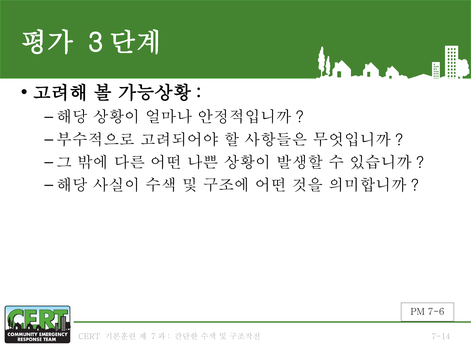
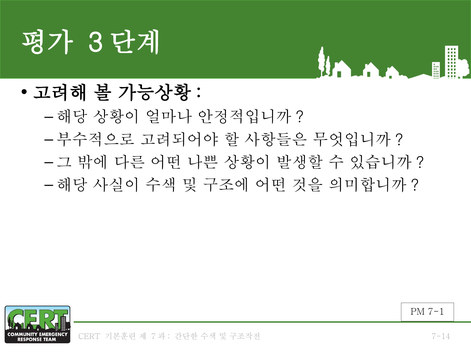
7-6: 7-6 -> 7-1 (436, 312)
